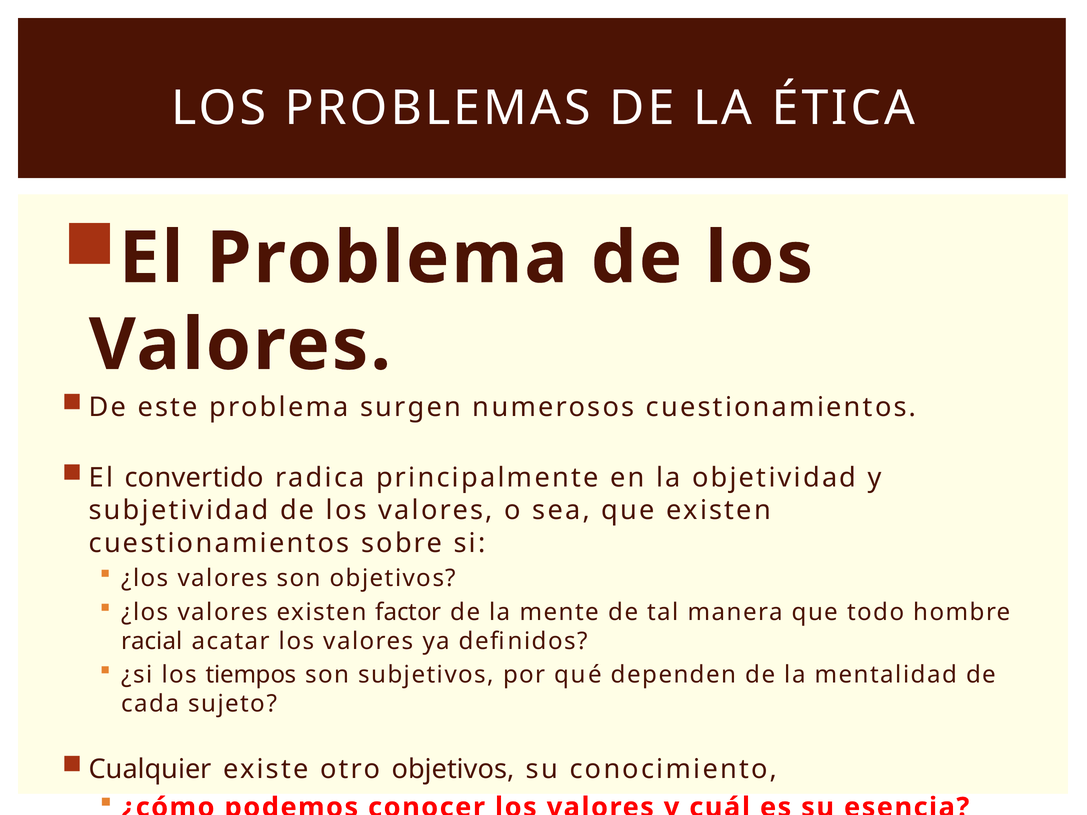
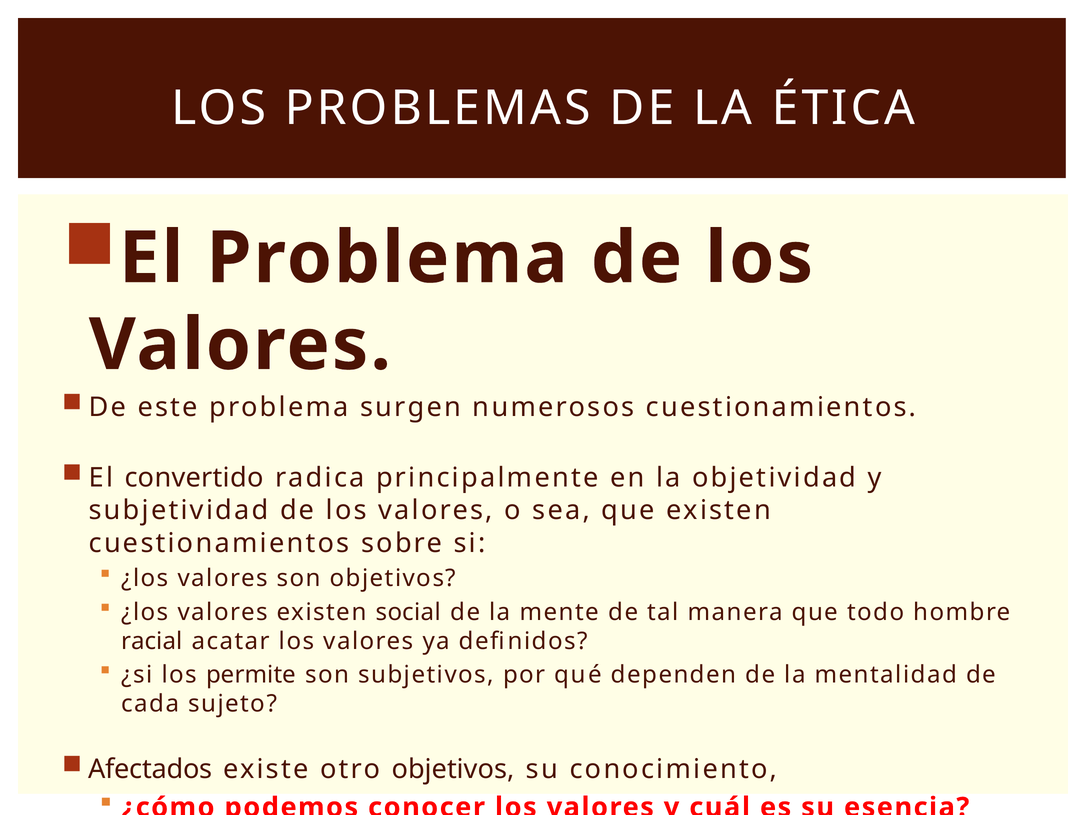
factor: factor -> social (408, 612)
tiempos: tiempos -> permite (251, 675)
Cualquier: Cualquier -> Afectados (150, 770)
